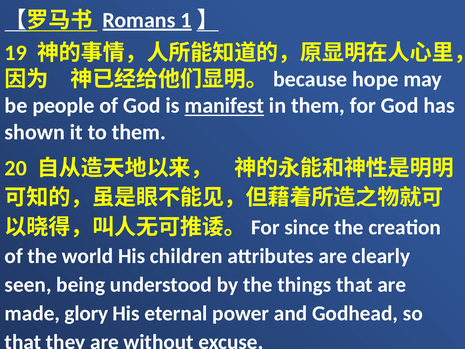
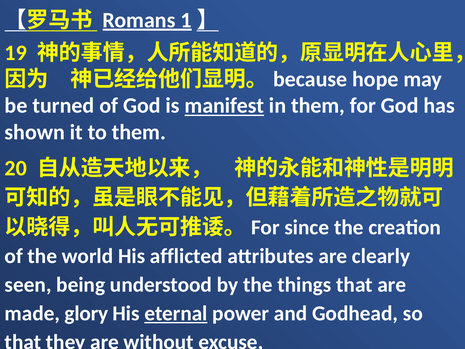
people: people -> turned (63, 106)
children: children -> afflicted (186, 256)
eternal underline: none -> present (176, 313)
